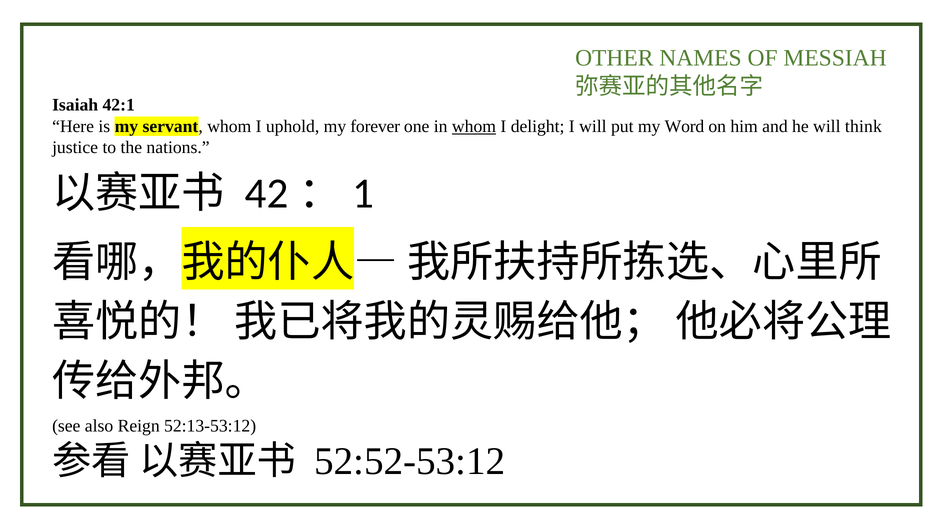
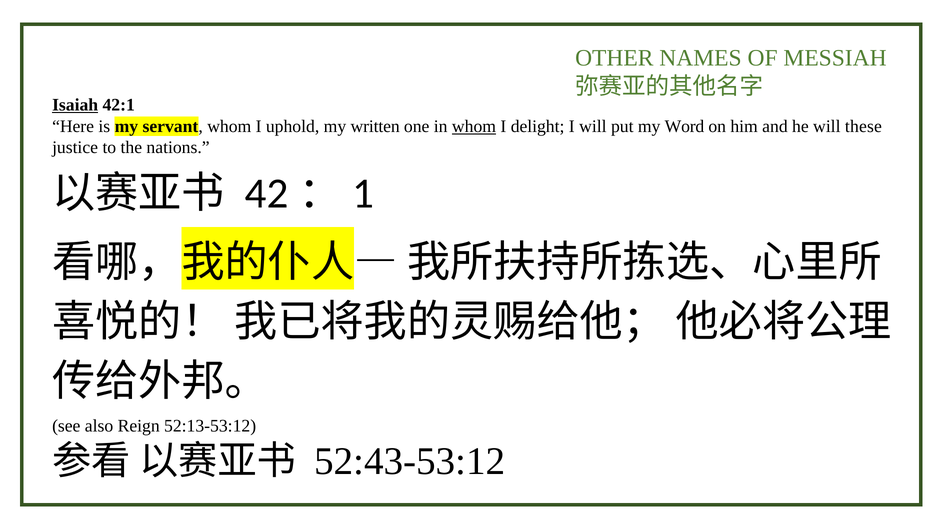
Isaiah underline: none -> present (75, 105)
forever: forever -> written (375, 126)
think: think -> these (863, 126)
52:52-53:12: 52:52-53:12 -> 52:43-53:12 (410, 462)
